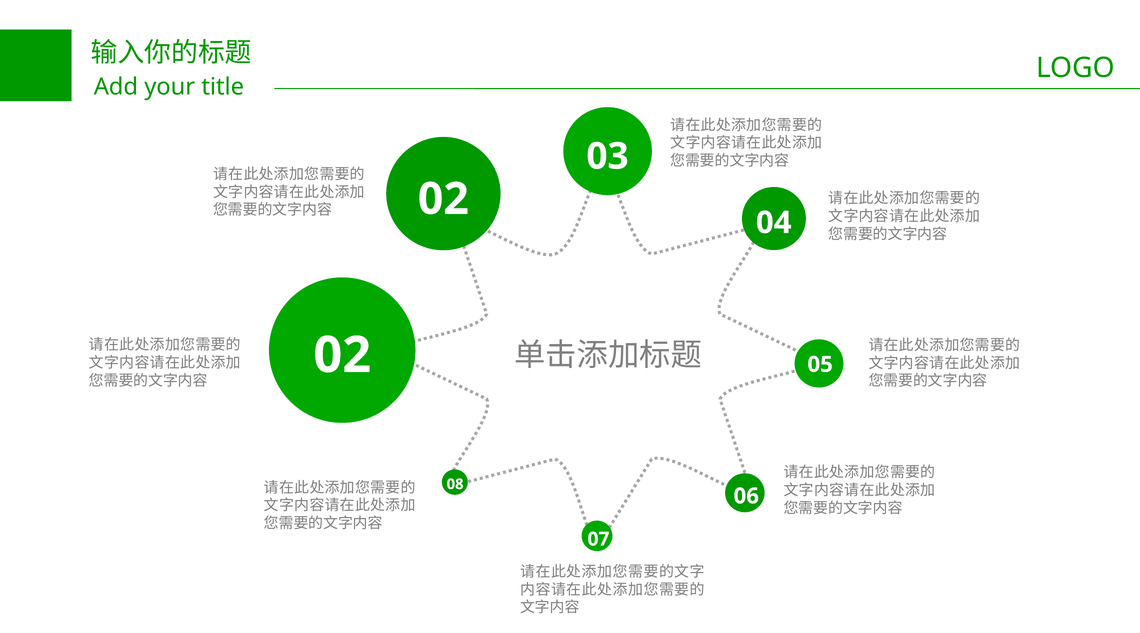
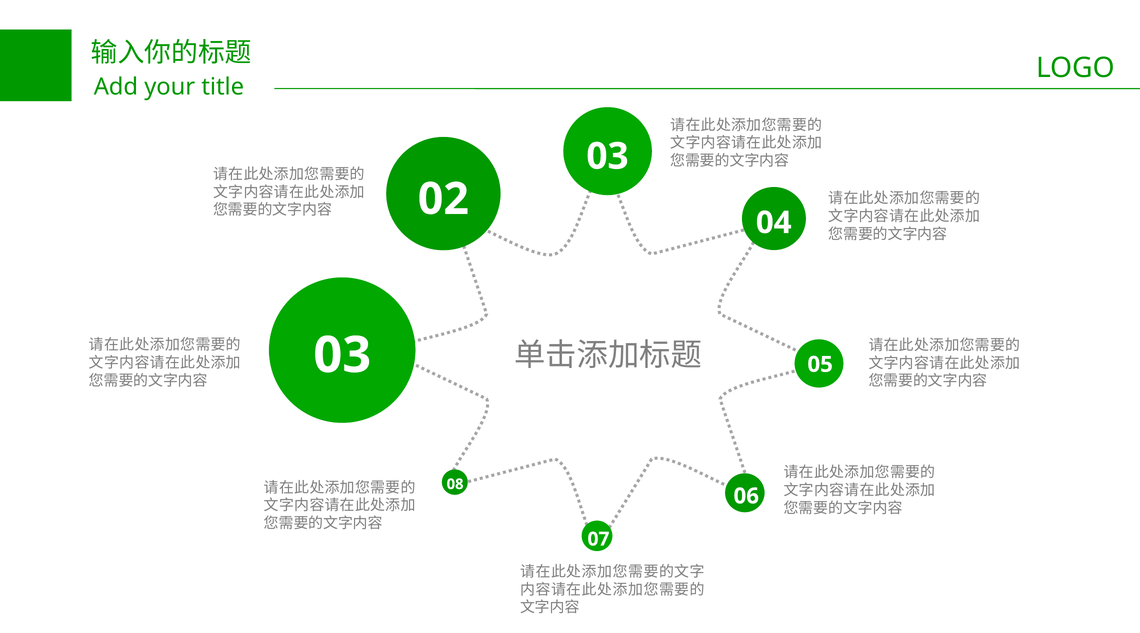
02: 02 -> 03 (342, 356)
